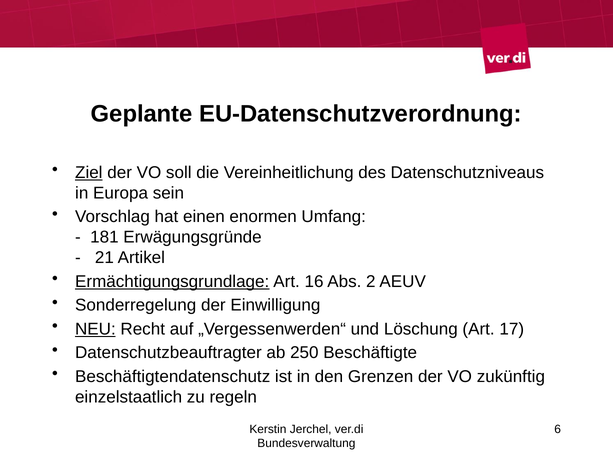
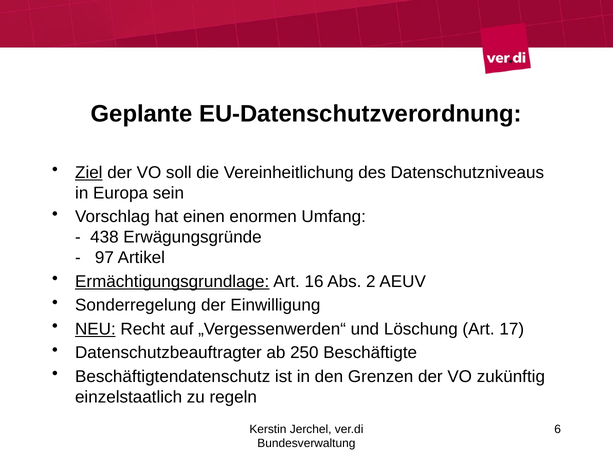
181: 181 -> 438 (104, 238)
21: 21 -> 97 (104, 258)
